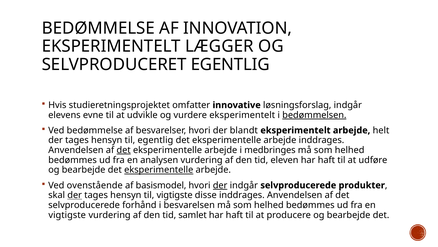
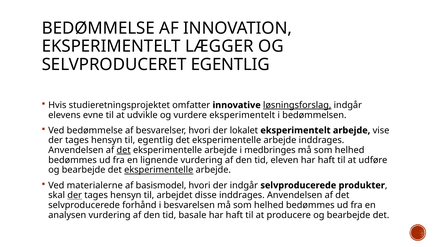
løsningsforslag underline: none -> present (297, 105)
bedømmelsen underline: present -> none (314, 115)
blandt: blandt -> lokalet (244, 130)
helt: helt -> vise (381, 130)
analysen: analysen -> lignende (159, 160)
ovenstående: ovenstående -> materialerne (95, 185)
der underline: present -> none (220, 185)
til vigtigste: vigtigste -> arbejdet (175, 195)
vigtigste: vigtigste -> analysen (67, 214)
samlet: samlet -> basale (192, 214)
